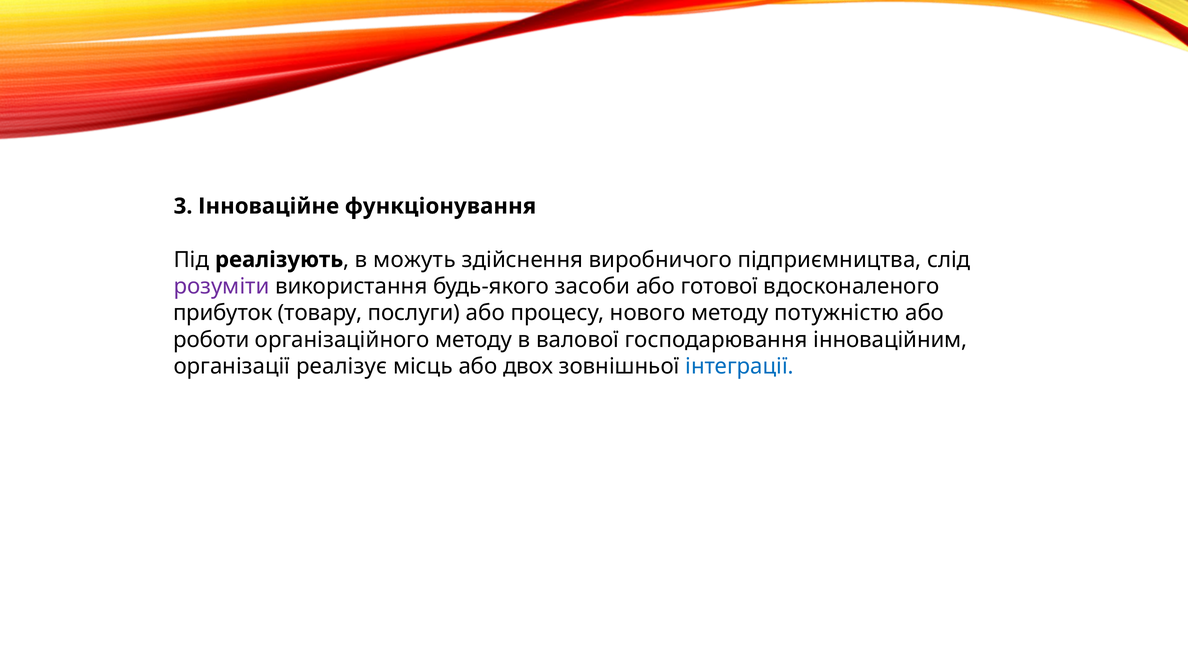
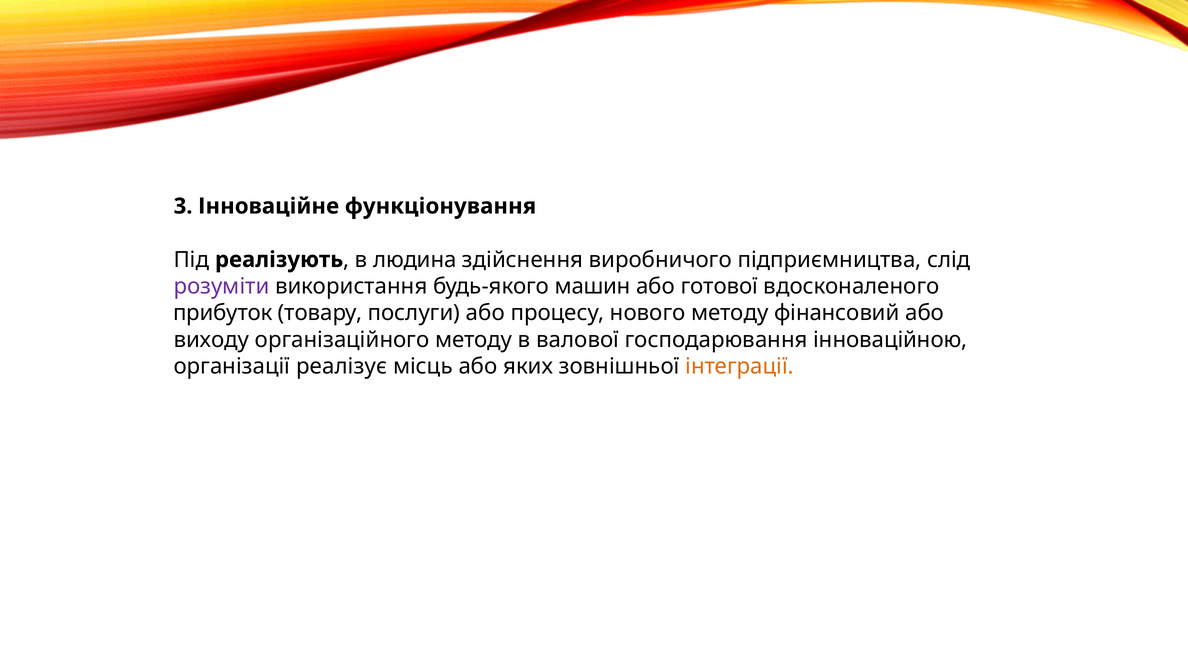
можуть: можуть -> людина (415, 260)
засоби: засоби -> машин (593, 287)
потужністю: потужністю -> фінансовий (837, 313)
роботи: роботи -> виходу (211, 340)
інноваційним: інноваційним -> інноваційною (890, 340)
двох: двох -> яких (528, 367)
інтеграції colour: blue -> orange (740, 367)
